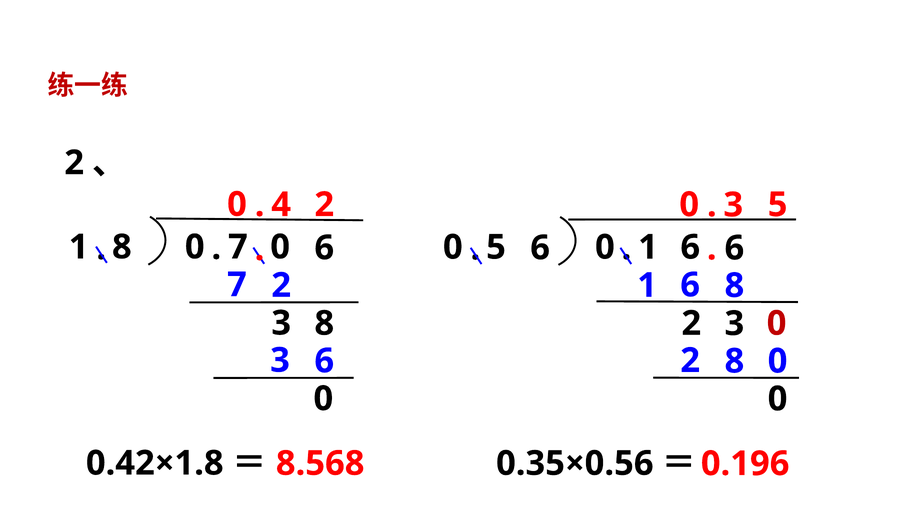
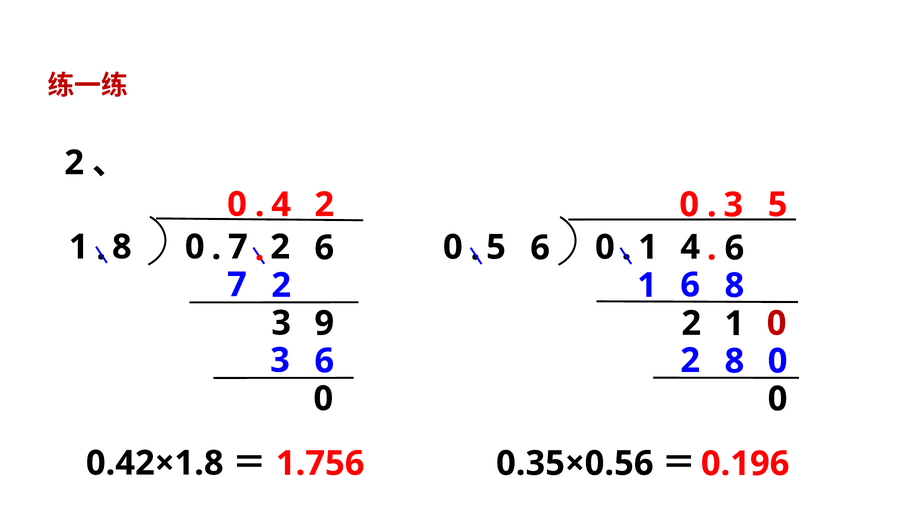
0: 0 -> 2 (280, 247)
5 6: 6 -> 4 (690, 247)
8: 8 -> 9 (324, 323)
3: 3 -> 1 (734, 324)
8.568: 8.568 -> 1.756 (320, 464)
